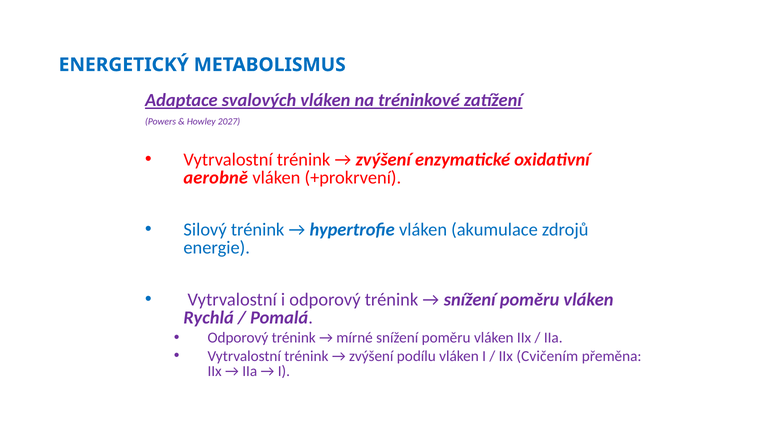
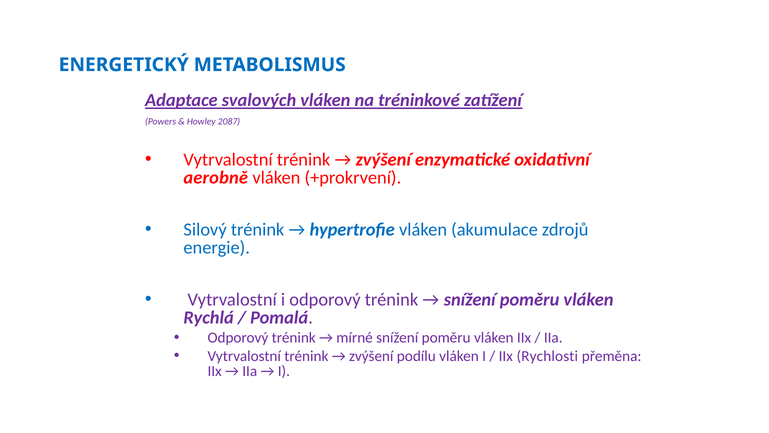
2027: 2027 -> 2087 (229, 121)
Cvičením: Cvičením -> Rychlosti (547, 356)
